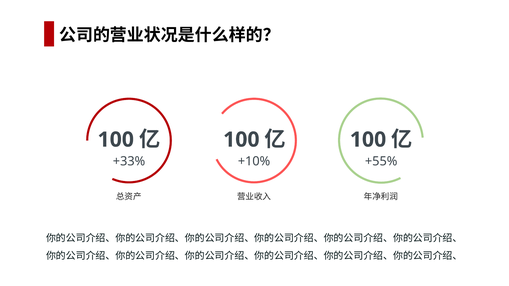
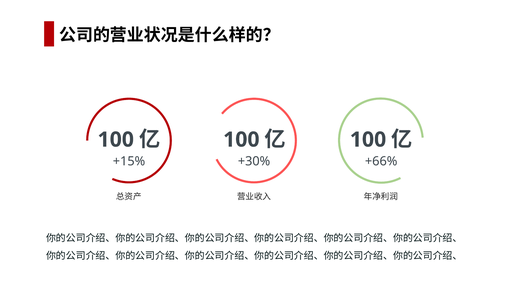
+33%: +33% -> +15% (129, 161)
+10%: +10% -> +30% (254, 161)
+55%: +55% -> +66% (381, 161)
